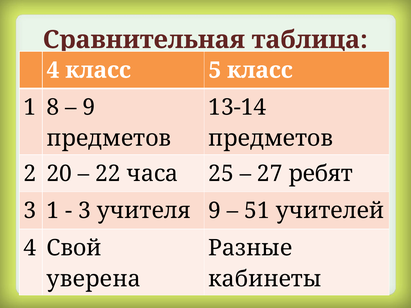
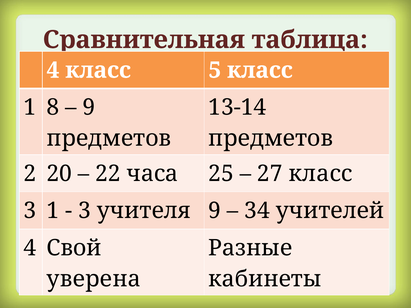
27 ребят: ребят -> класс (321, 174)
51: 51 -> 34 (257, 211)
